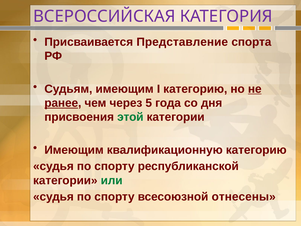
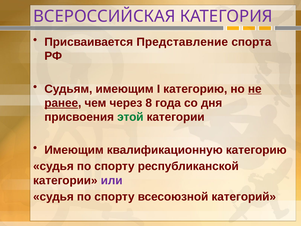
5: 5 -> 8 (149, 103)
или colour: green -> purple (112, 180)
отнесены: отнесены -> категорий (244, 197)
